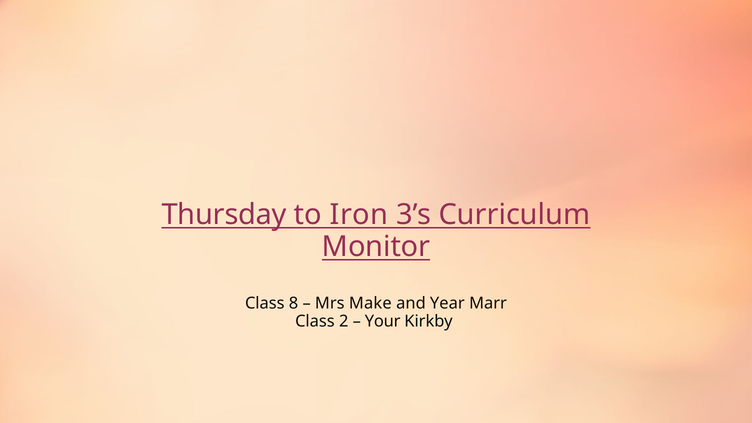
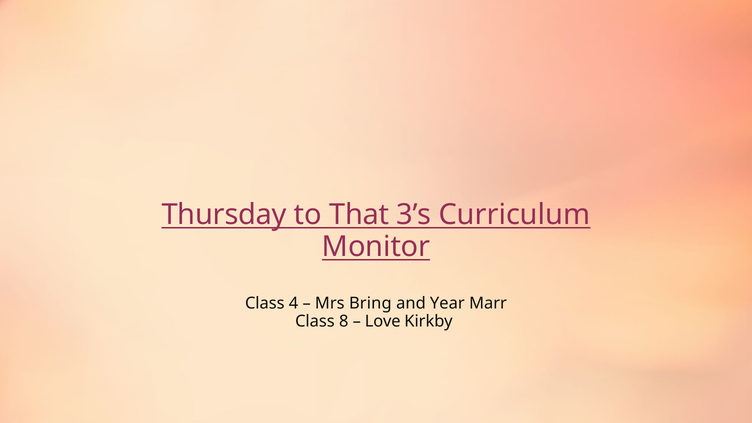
Iron: Iron -> That (359, 215)
8: 8 -> 4 (294, 303)
Make: Make -> Bring (370, 303)
2: 2 -> 8 (344, 321)
Your: Your -> Love (383, 321)
